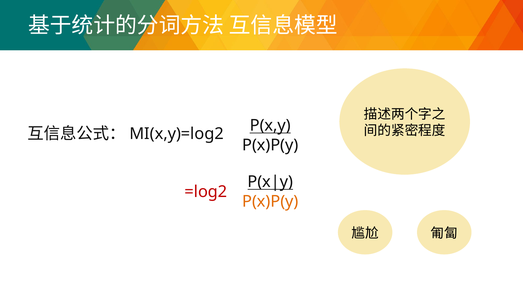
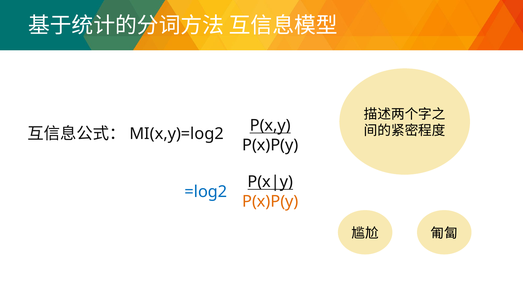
=log2 colour: red -> blue (206, 192)
